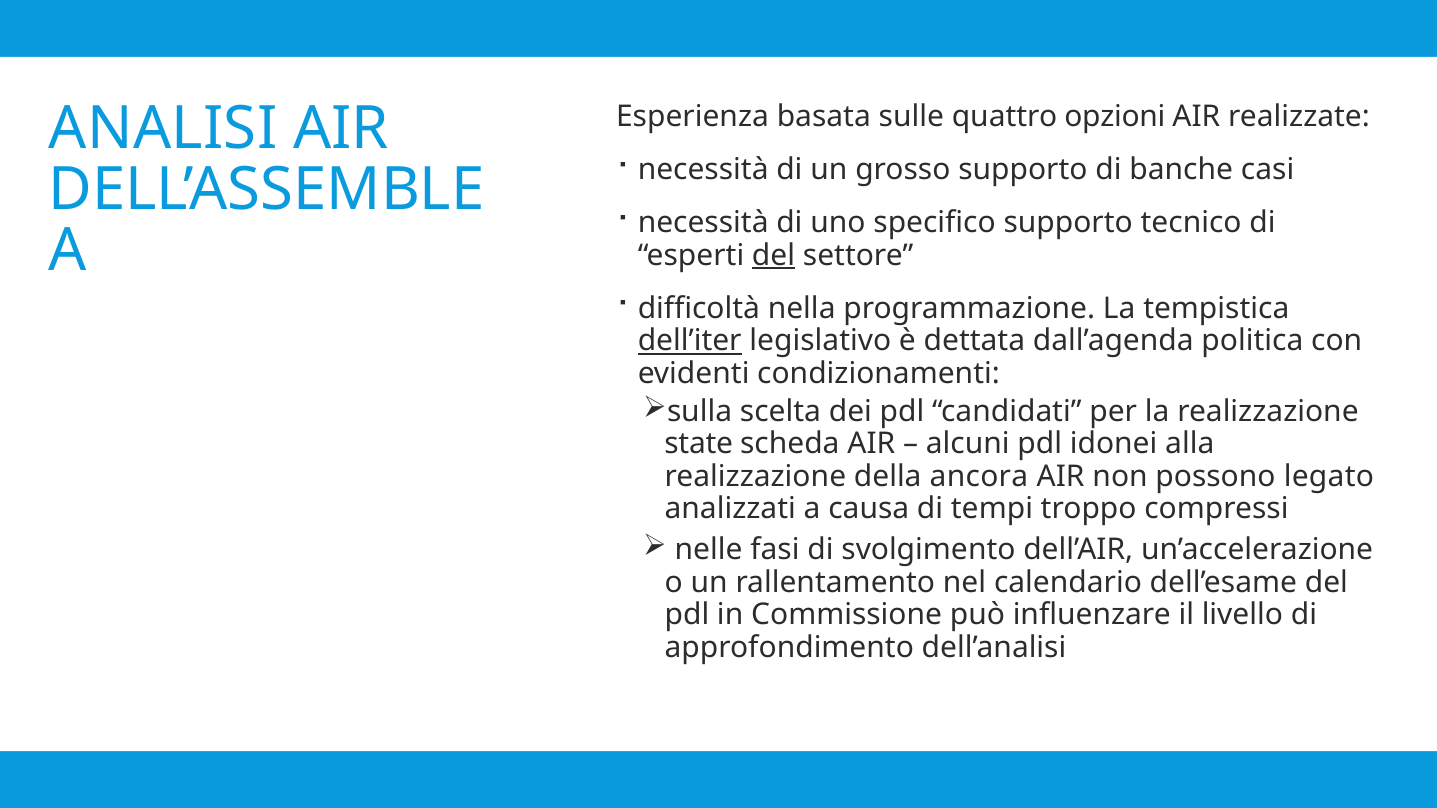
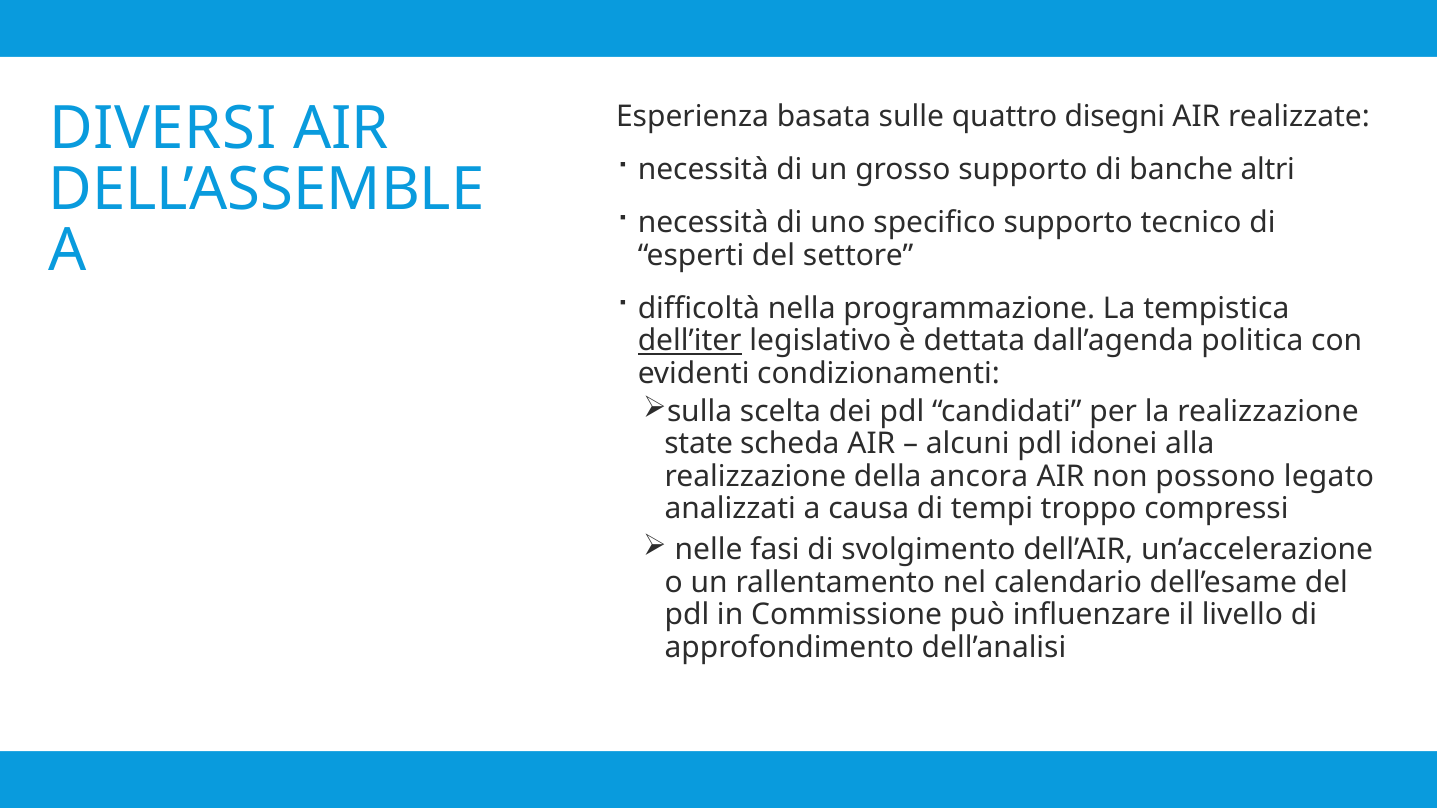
opzioni: opzioni -> disegni (1115, 116)
ANALISI: ANALISI -> DIVERSI (163, 129)
casi: casi -> altri (1268, 170)
del underline: present -> none (774, 255)
